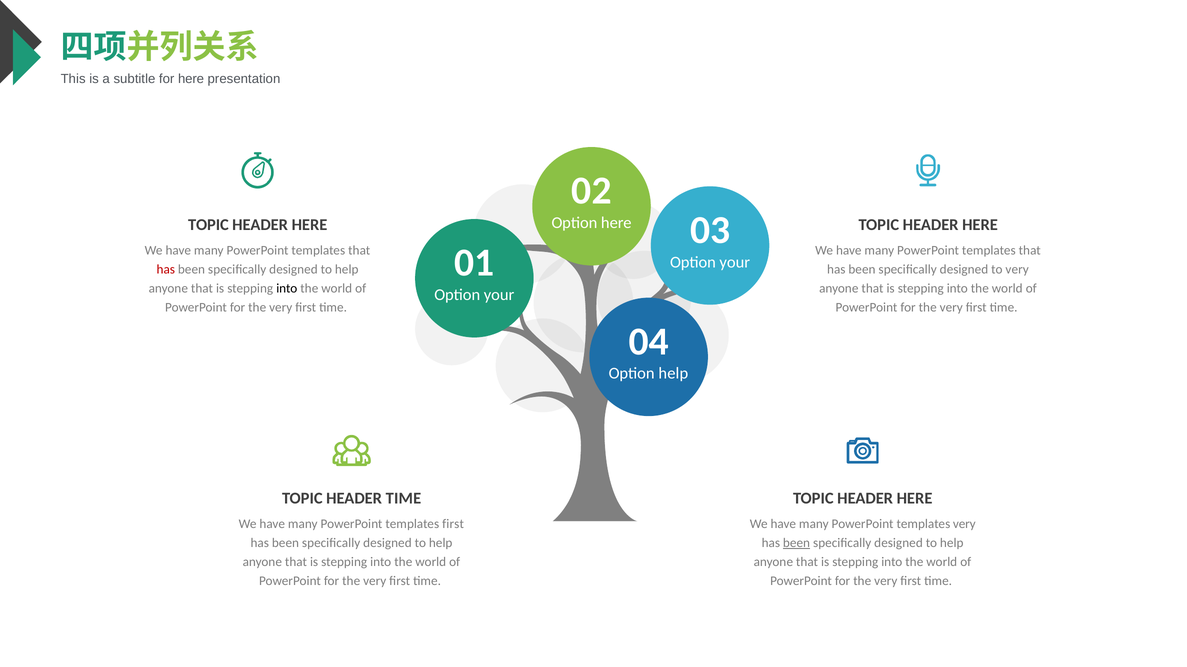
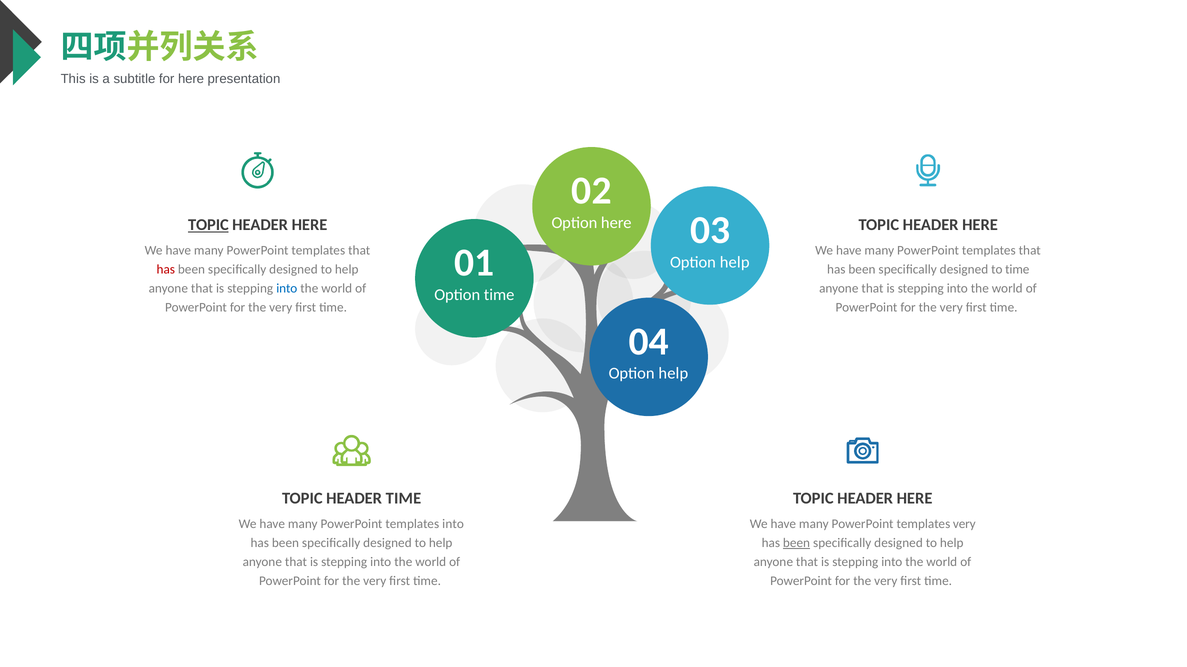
TOPIC underline: none -> present (208, 225)
your: your -> help (735, 262)
to very: very -> time (1017, 270)
into colour: black -> blue (287, 288)
your: your -> time (499, 295)
templates first: first -> into (453, 524)
